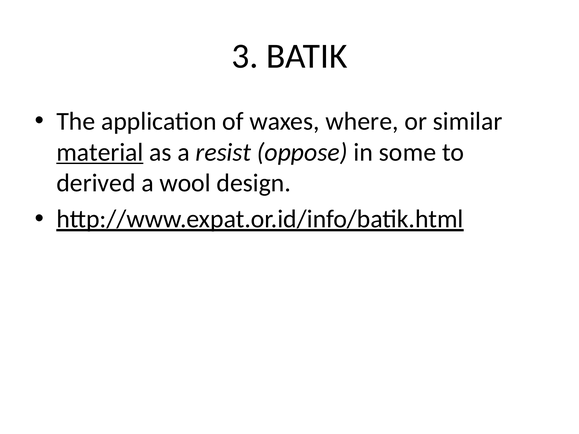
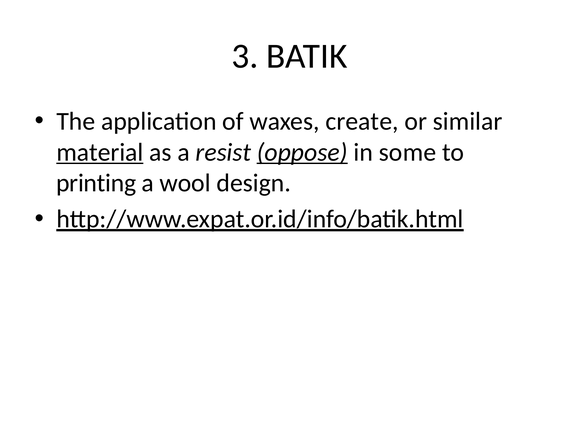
where: where -> create (362, 121)
oppose underline: none -> present (302, 152)
derived: derived -> printing (96, 183)
